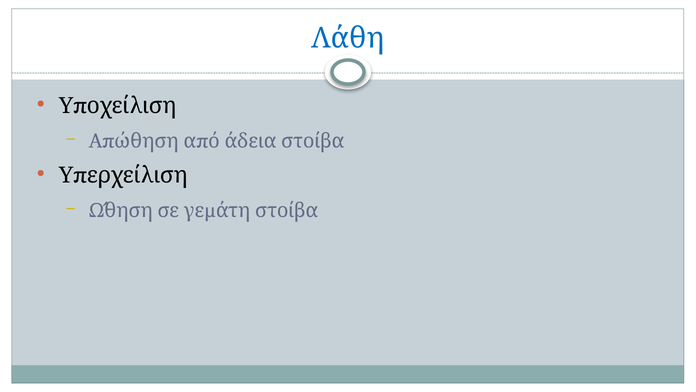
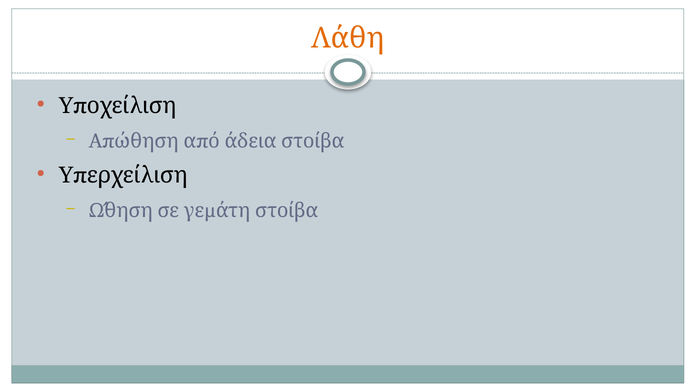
Λάθη colour: blue -> orange (348, 38)
